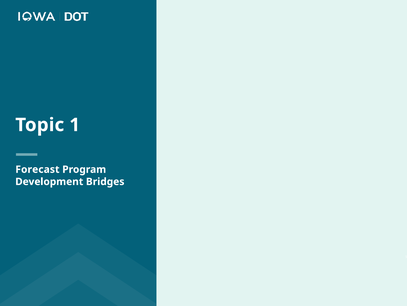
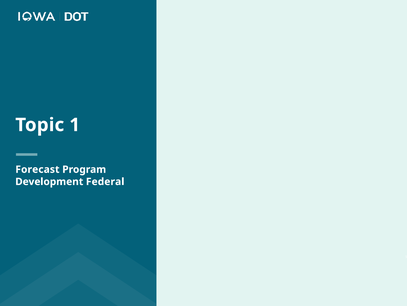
Bridges: Bridges -> Federal (105, 181)
